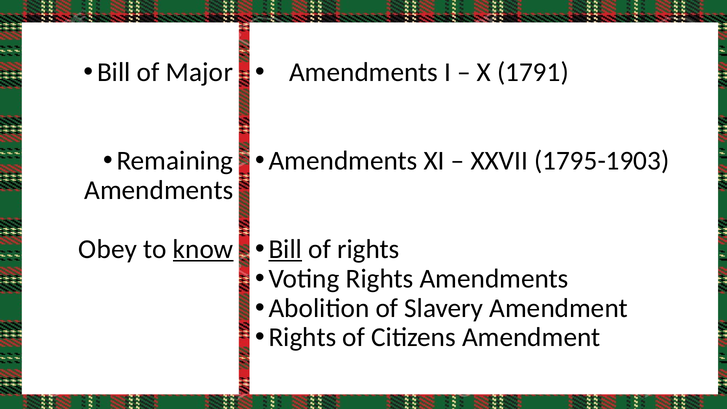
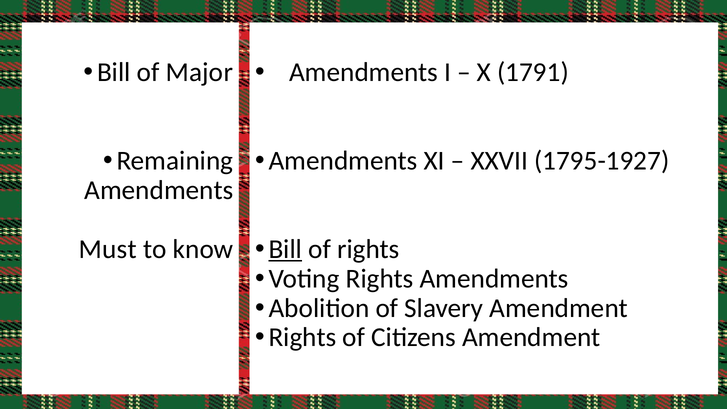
1795-1903: 1795-1903 -> 1795-1927 (602, 161)
Obey: Obey -> Must (108, 249)
know underline: present -> none (203, 249)
